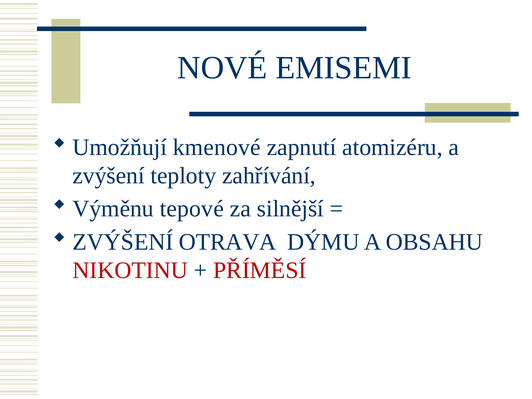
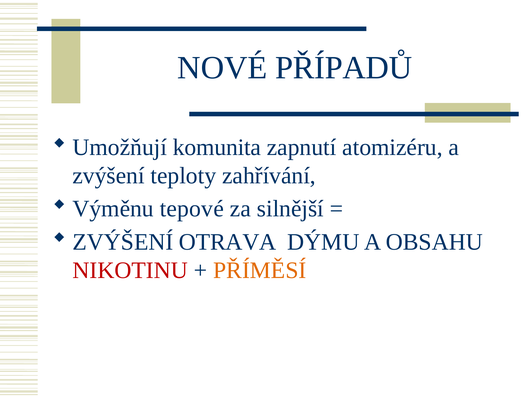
EMISEMI: EMISEMI -> PŘÍPADŮ (344, 68)
kmenové: kmenové -> komunita (217, 147)
PŘÍMĚSÍ colour: red -> orange (260, 270)
